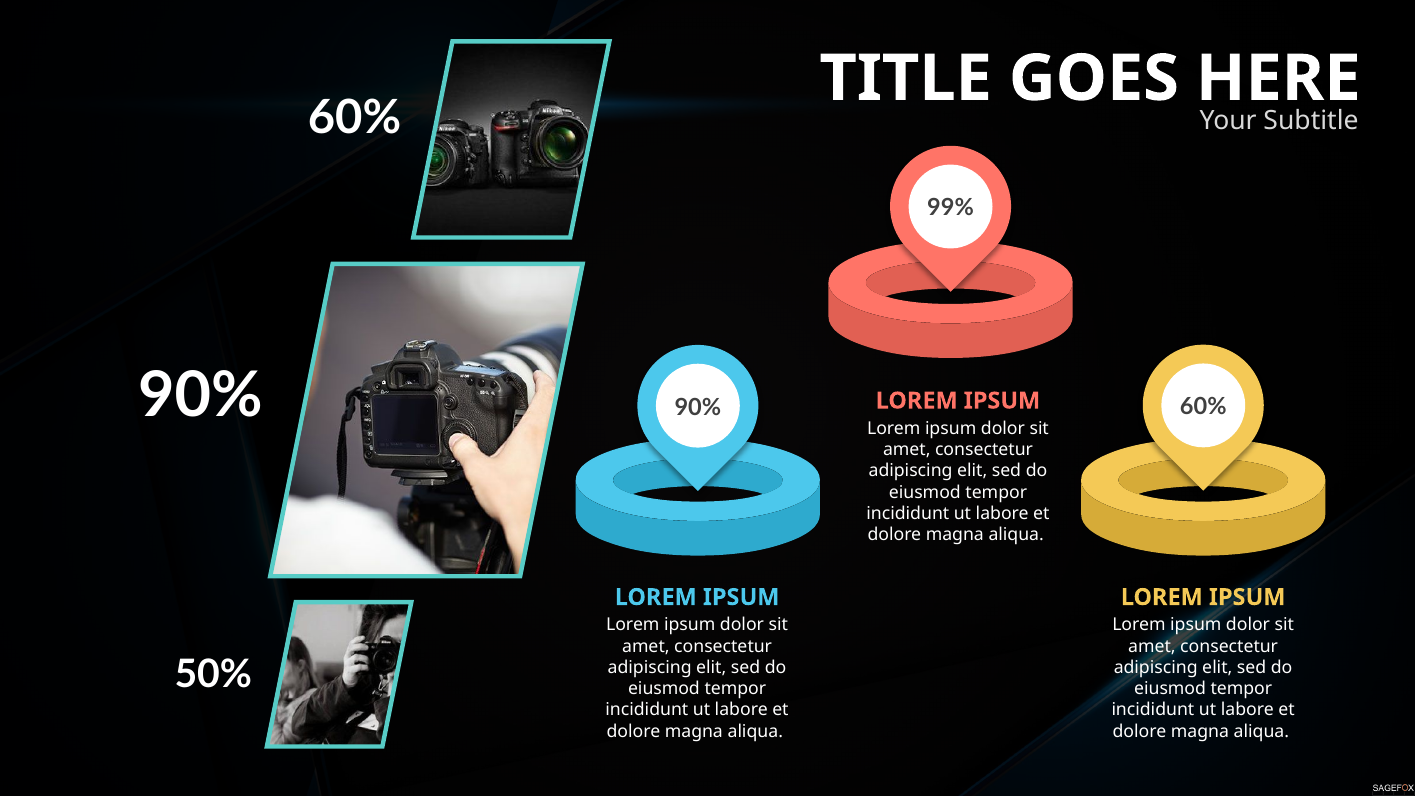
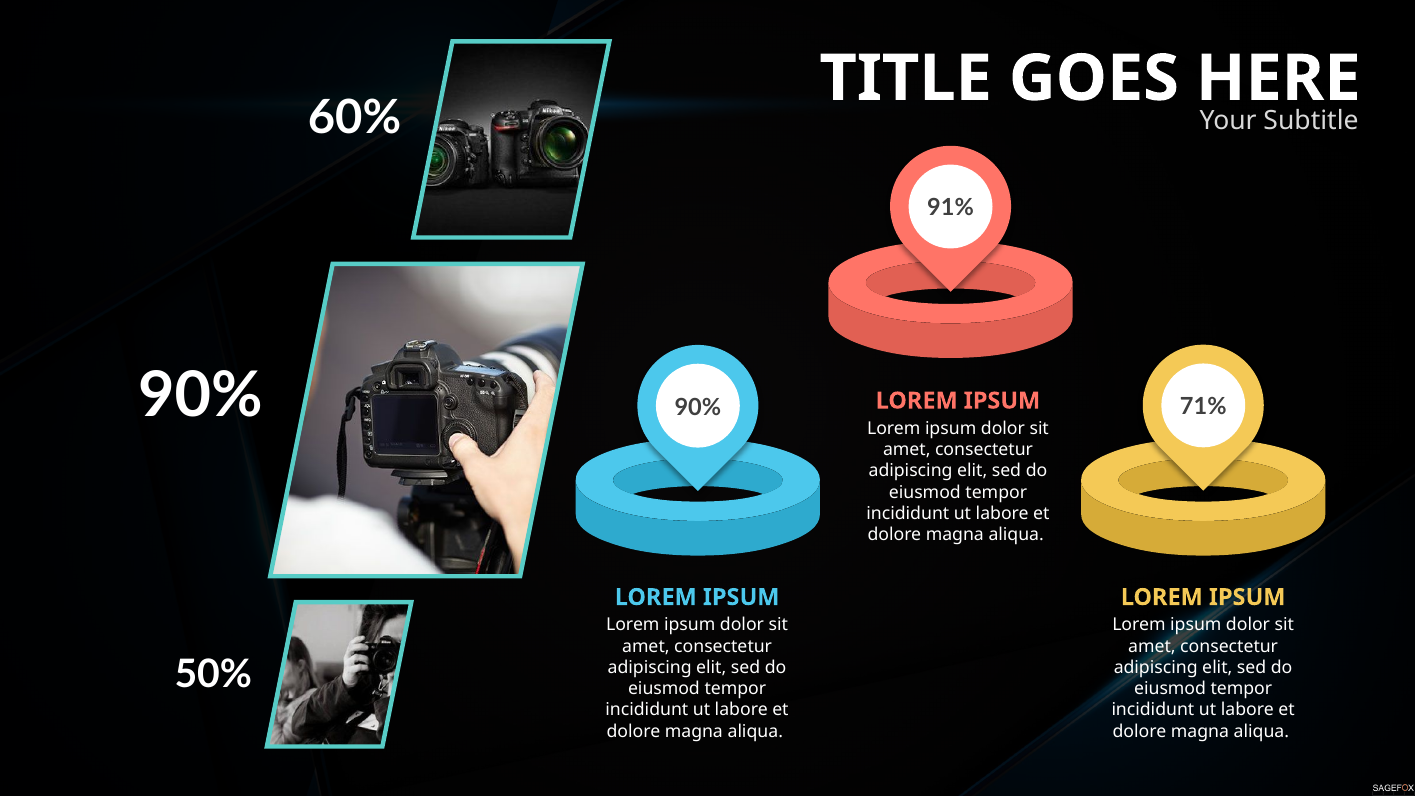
99%: 99% -> 91% (951, 208)
60%: 60% -> 71% (1203, 407)
